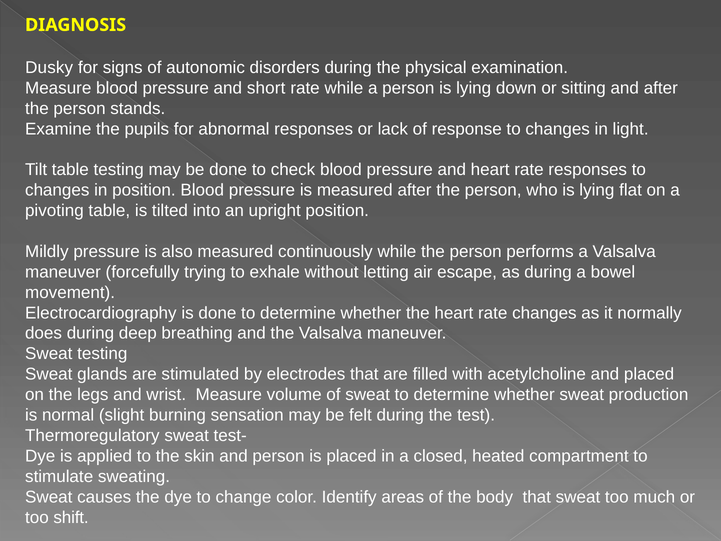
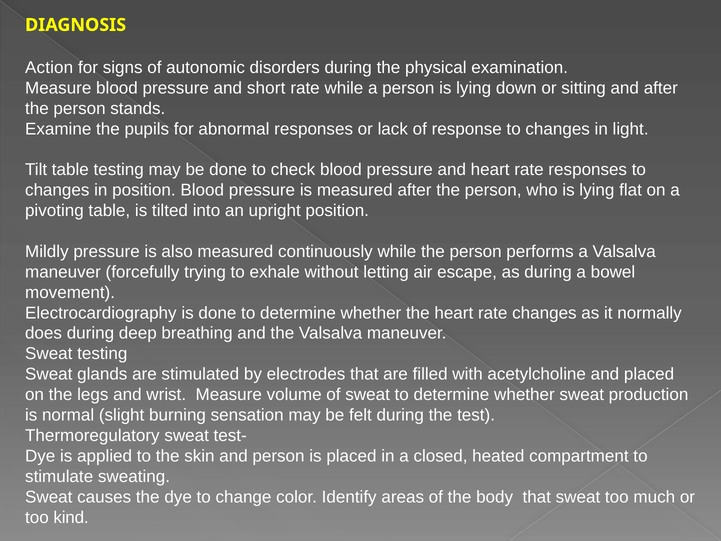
Dusky: Dusky -> Action (49, 68)
shift: shift -> kind (71, 517)
